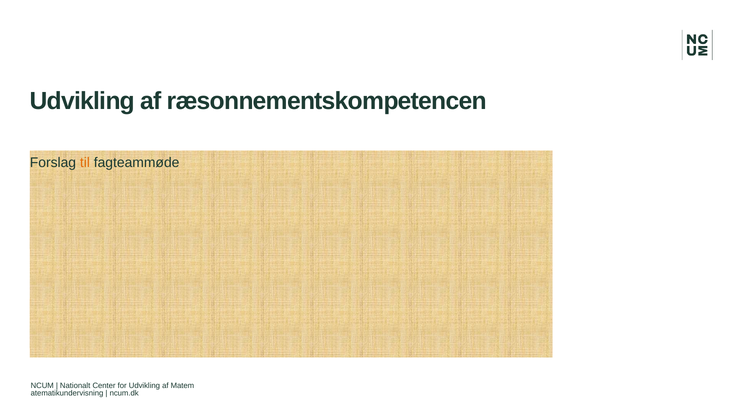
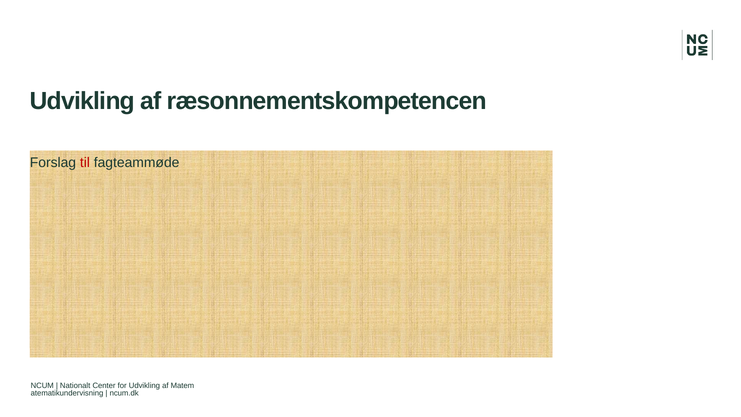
til colour: orange -> red (85, 163)
